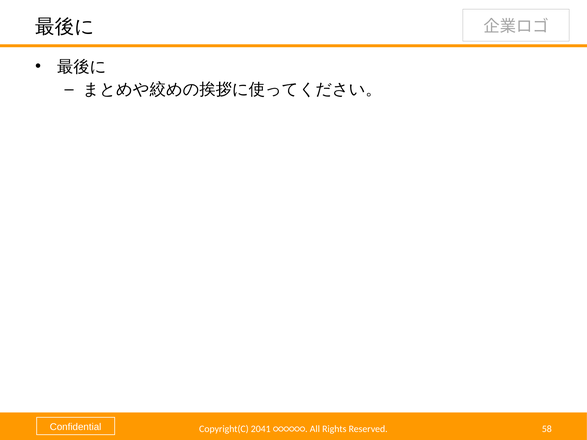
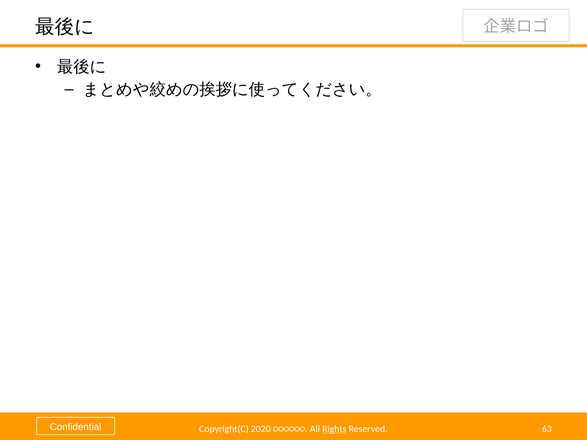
2041: 2041 -> 2020 (261, 429)
Rights underline: none -> present (334, 429)
58: 58 -> 63 (547, 429)
